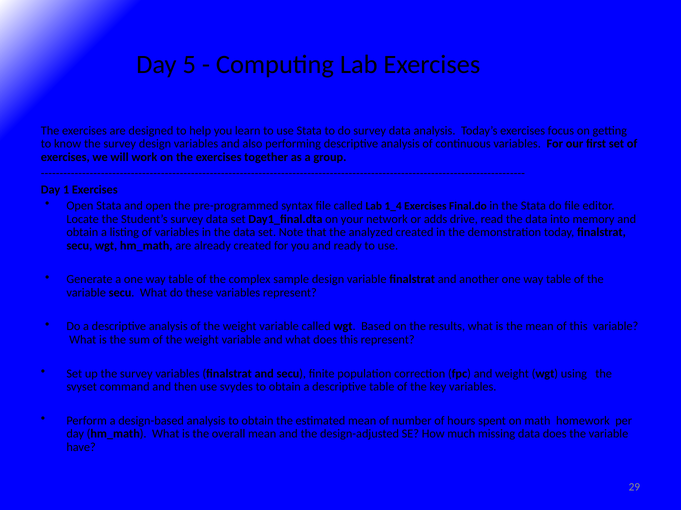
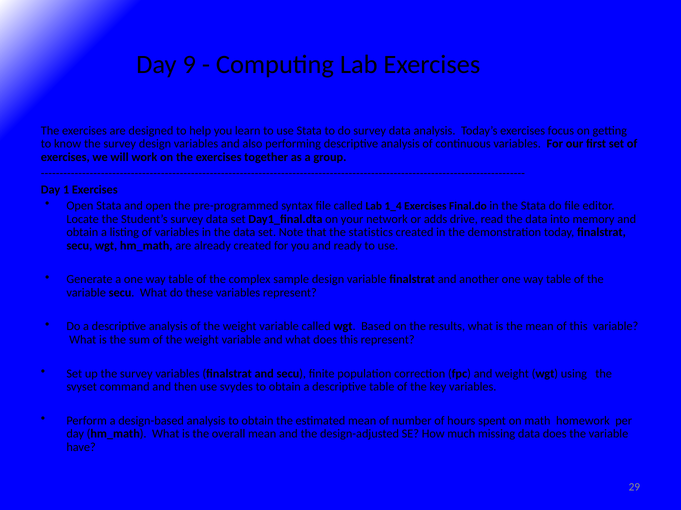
5: 5 -> 9 (189, 65)
analyzed: analyzed -> statistics (371, 233)
